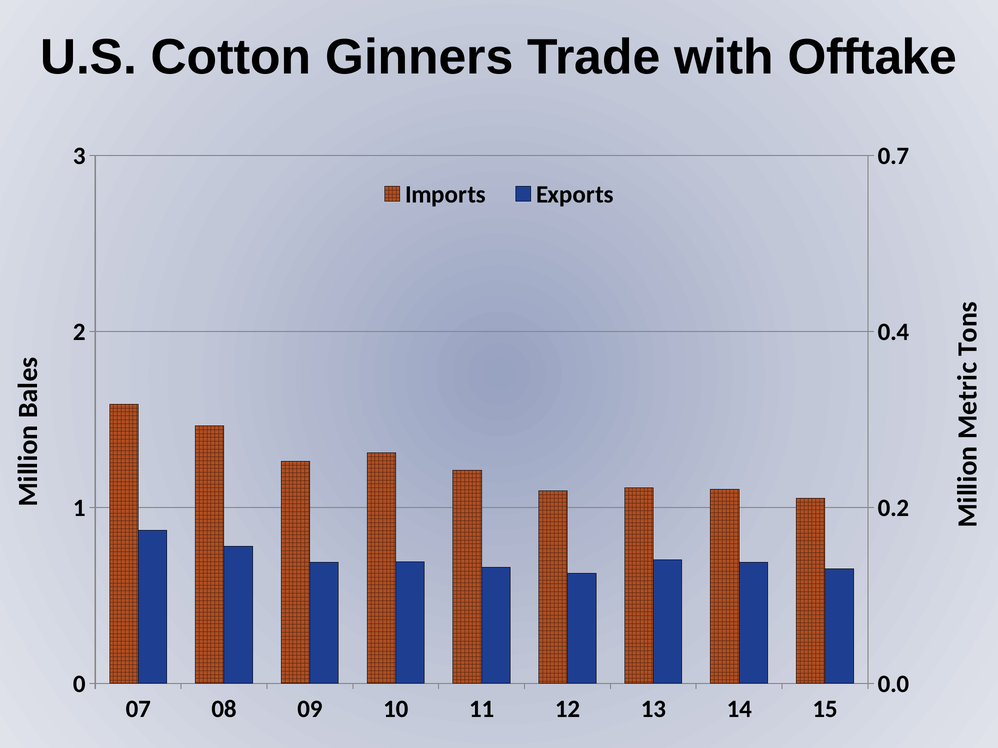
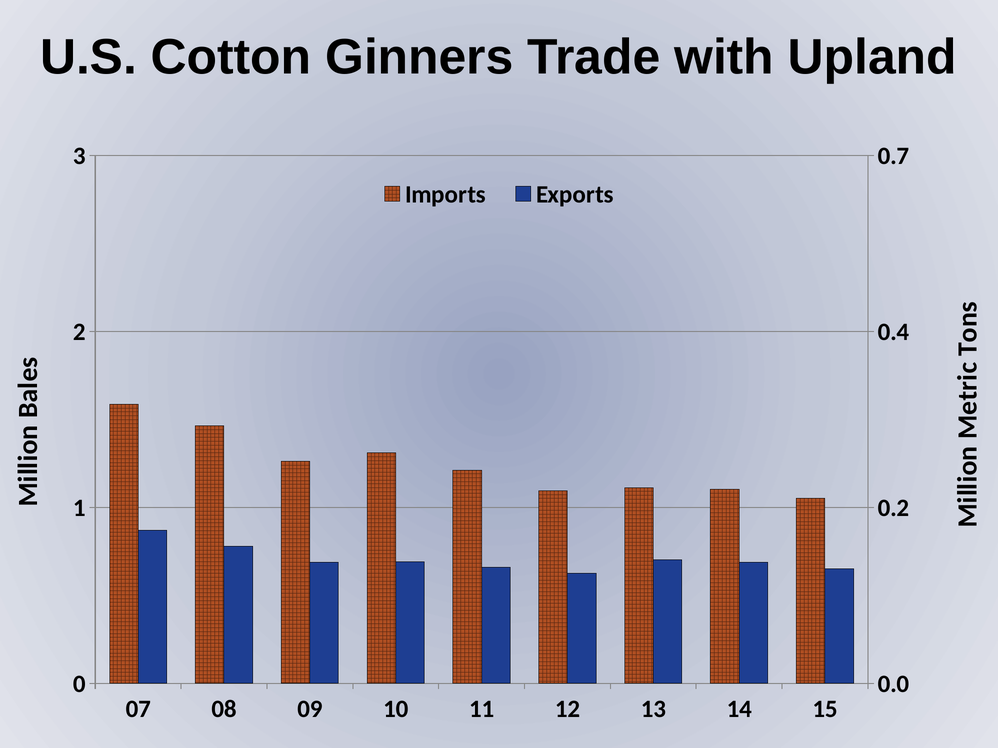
Offtake: Offtake -> Upland (872, 58)
